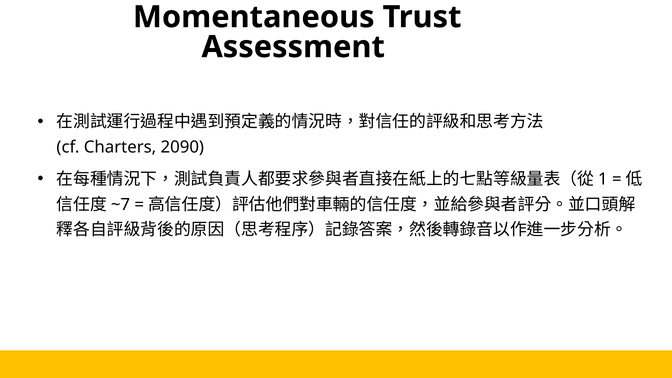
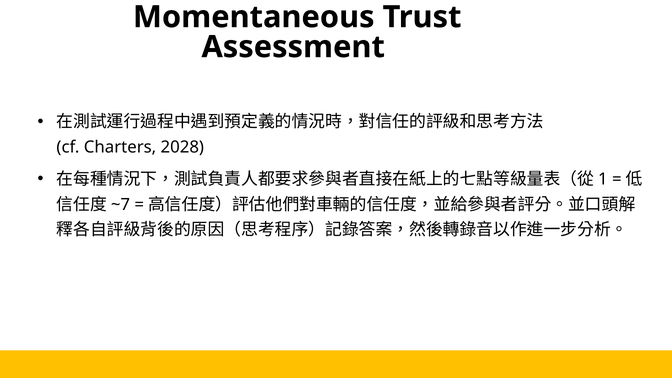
2090: 2090 -> 2028 (182, 147)
